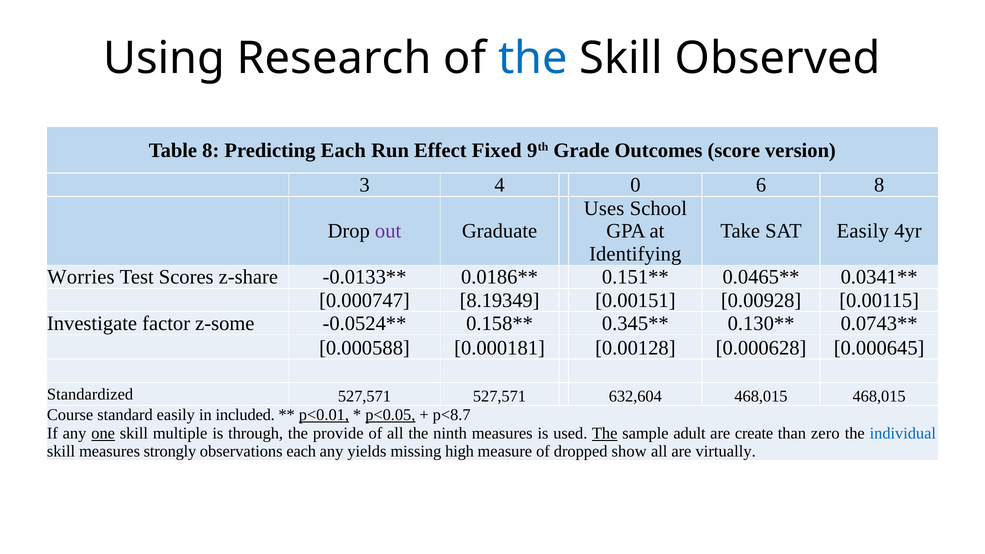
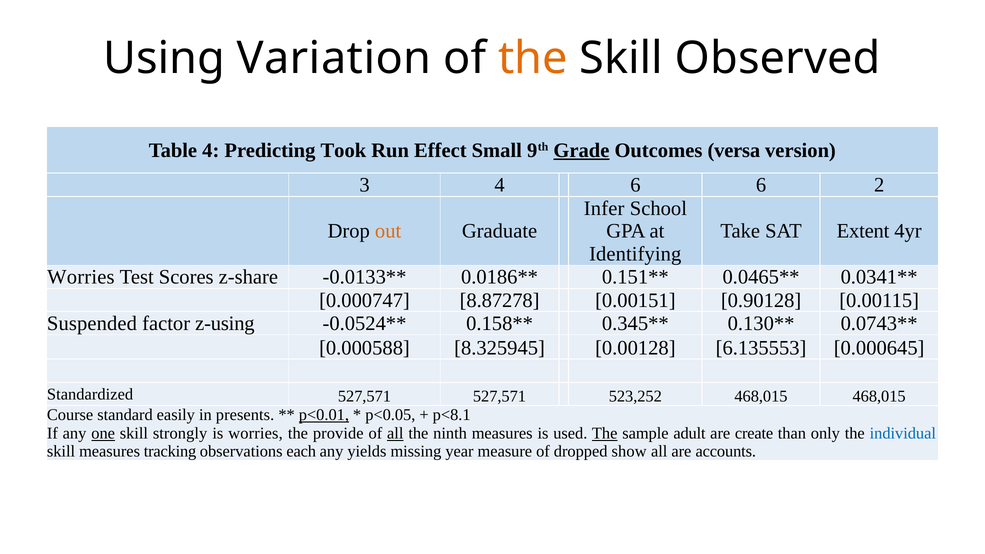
Research: Research -> Variation (334, 58)
the colour: blue -> orange (533, 58)
Table 8: 8 -> 4 (211, 150)
Predicting Each: Each -> Took (343, 150)
Fixed: Fixed -> Small (497, 150)
Grade underline: none -> present (581, 150)
score: score -> versa (734, 150)
4 0: 0 -> 6 (635, 185)
6 8: 8 -> 2 (879, 185)
Uses: Uses -> Infer (604, 208)
out colour: purple -> orange (388, 231)
SAT Easily: Easily -> Extent (863, 231)
8.19349: 8.19349 -> 8.87278 (500, 300)
0.00928: 0.00928 -> 0.90128 (761, 300)
Investigate: Investigate -> Suspended (92, 324)
z-some: z-some -> z-using (225, 324)
0.000181: 0.000181 -> 8.325945 (500, 348)
0.000628: 0.000628 -> 6.135553 (761, 348)
632,604: 632,604 -> 523,252 (635, 396)
included: included -> presents (245, 415)
p<0.05 underline: present -> none (390, 415)
p<8.7: p<8.7 -> p<8.1 (452, 415)
multiple: multiple -> strongly (180, 433)
is through: through -> worries (256, 433)
all underline: none -> present (395, 433)
zero: zero -> only (825, 433)
strongly: strongly -> tracking (170, 452)
high: high -> year (460, 452)
virtually: virtually -> accounts (726, 452)
